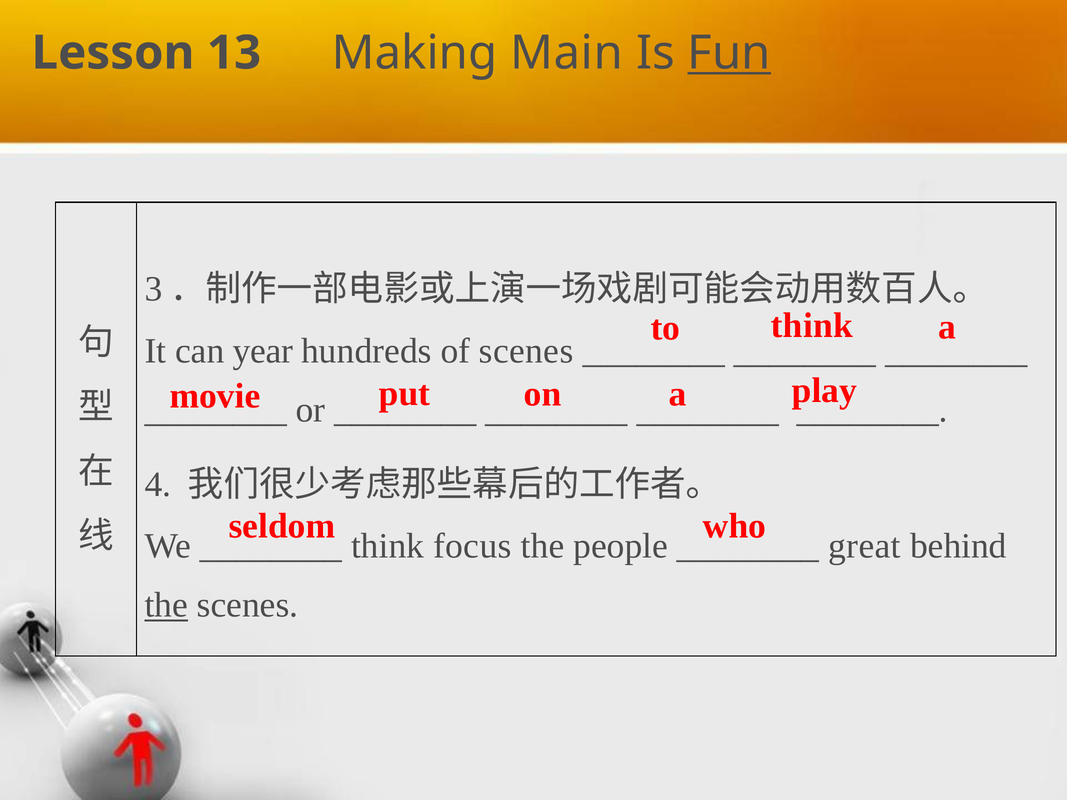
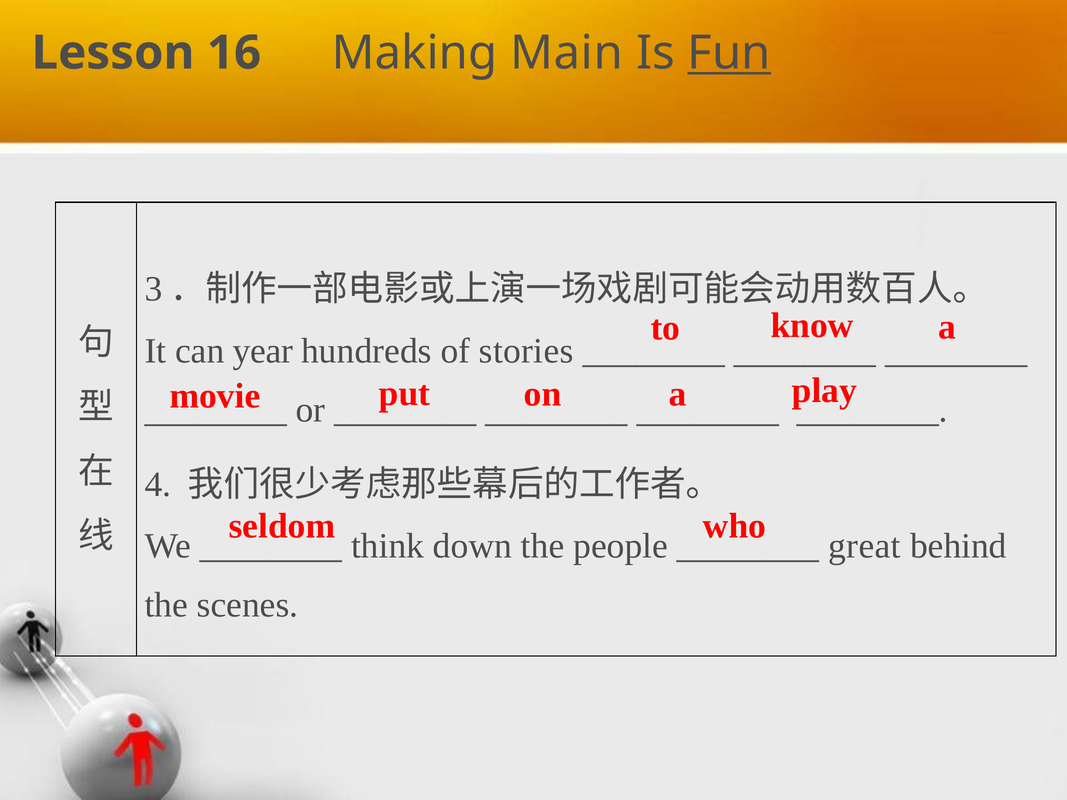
13: 13 -> 16 (234, 53)
think: think -> know (812, 325)
of scenes: scenes -> stories (526, 351)
focus: focus -> down (472, 546)
the underline: present -> none (166, 605)
